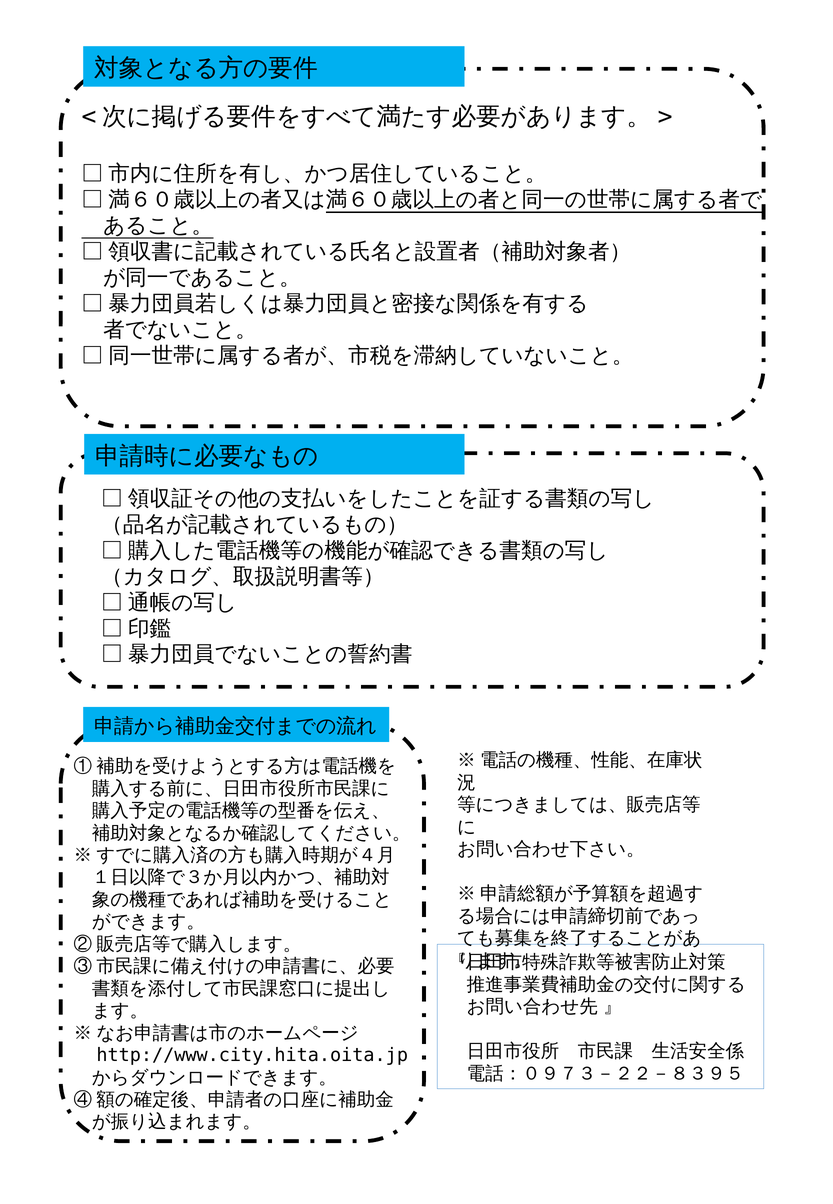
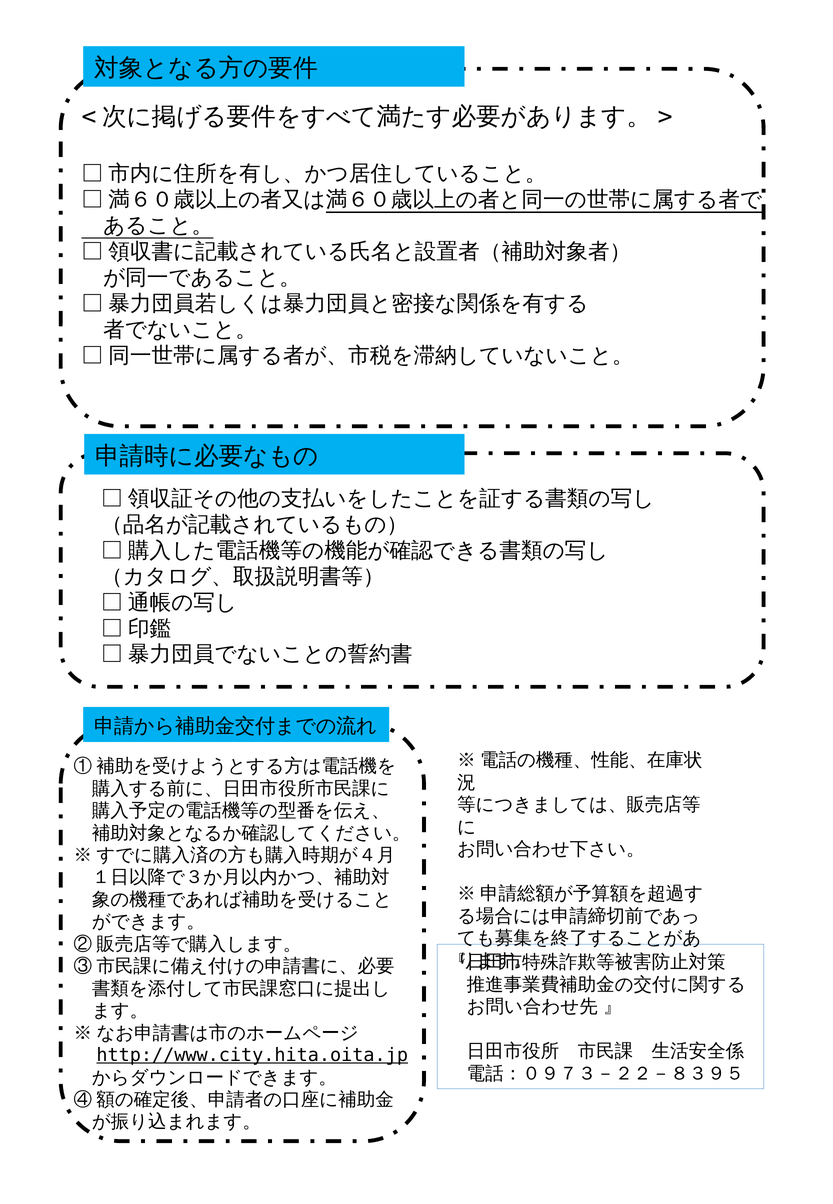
http://www.city.hita.oita.jp underline: none -> present (252, 1055)
